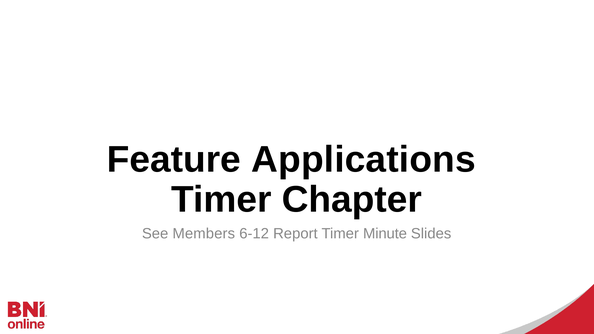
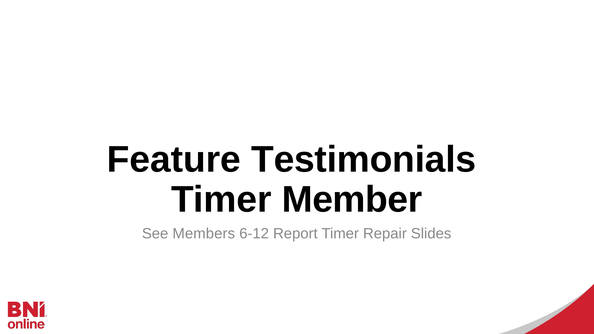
Applications: Applications -> Testimonials (364, 160)
Chapter: Chapter -> Member (352, 200)
Minute: Minute -> Repair (385, 234)
